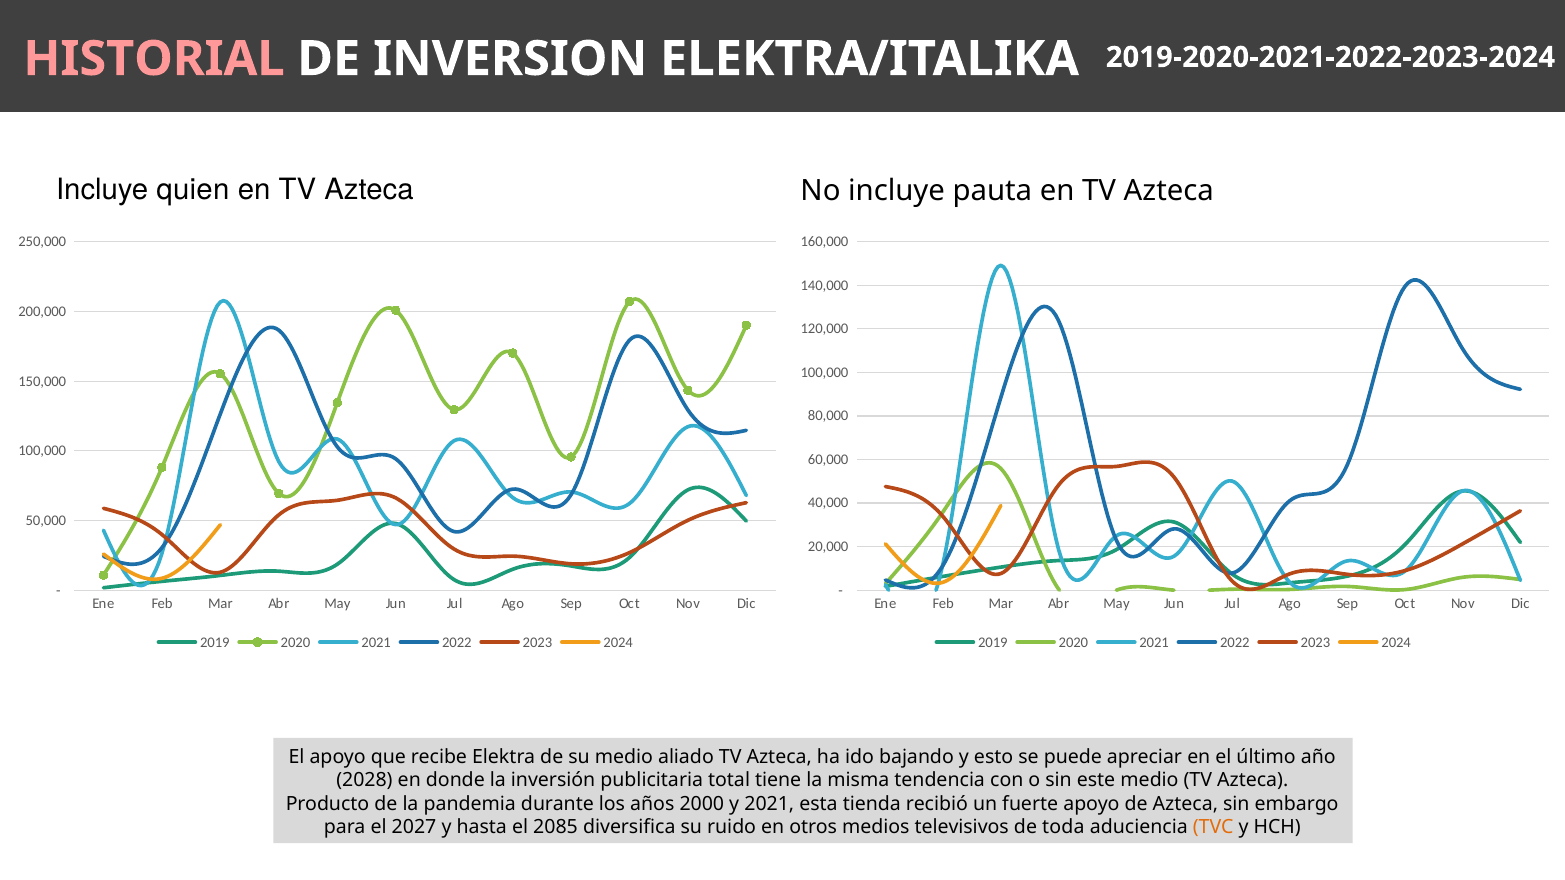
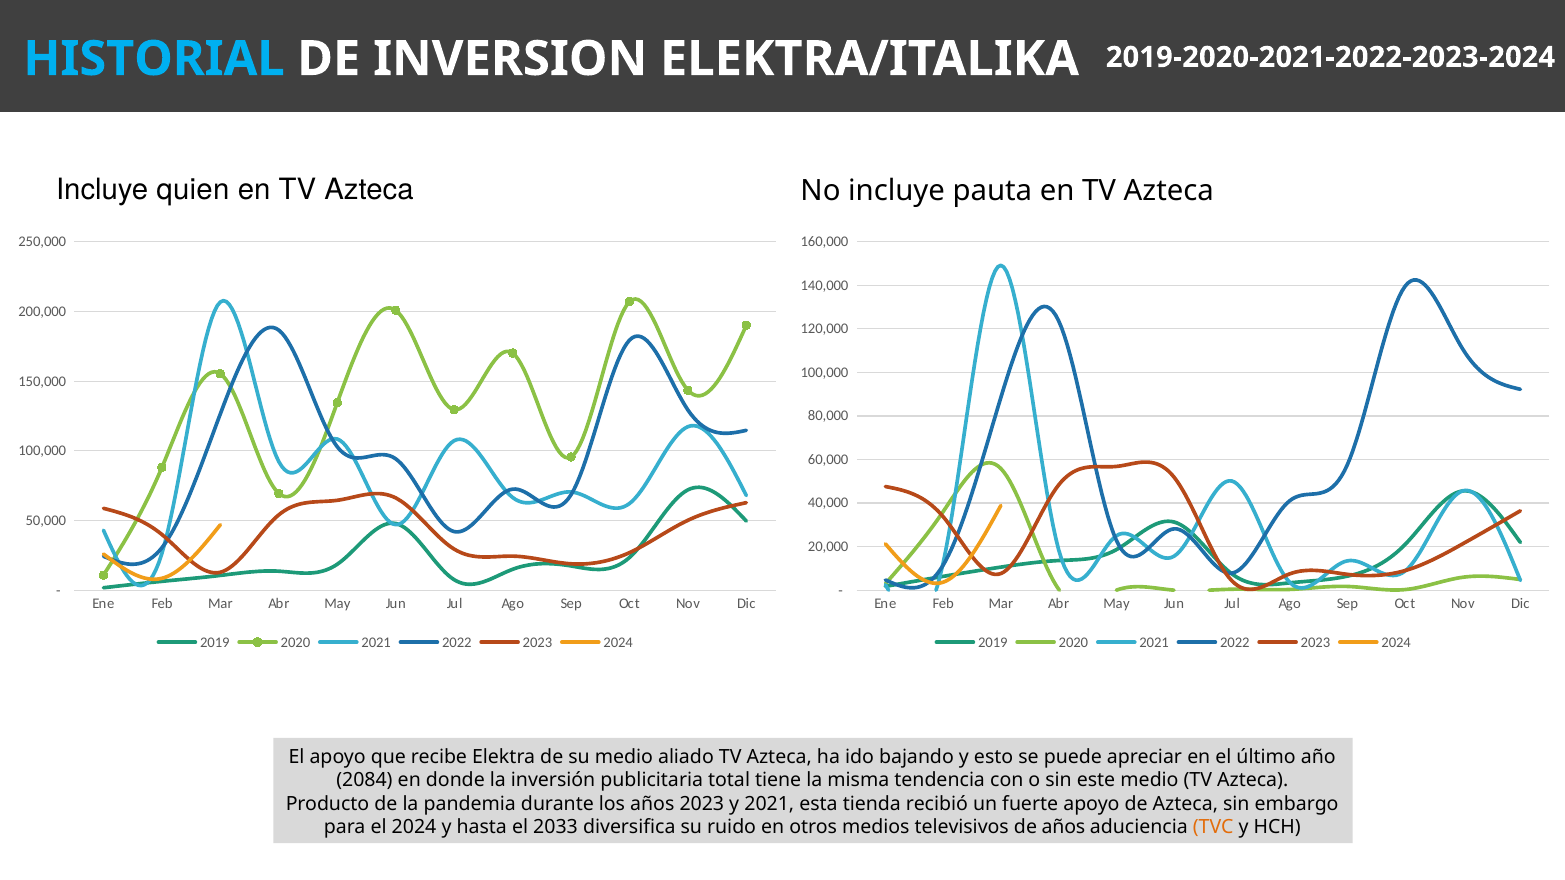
HISTORIAL colour: pink -> light blue (154, 59)
2028: 2028 -> 2084 (364, 780)
años 2000: 2000 -> 2023 (702, 804)
el 2027: 2027 -> 2024 (414, 827)
2085: 2085 -> 2033 (556, 827)
de toda: toda -> años (1064, 827)
